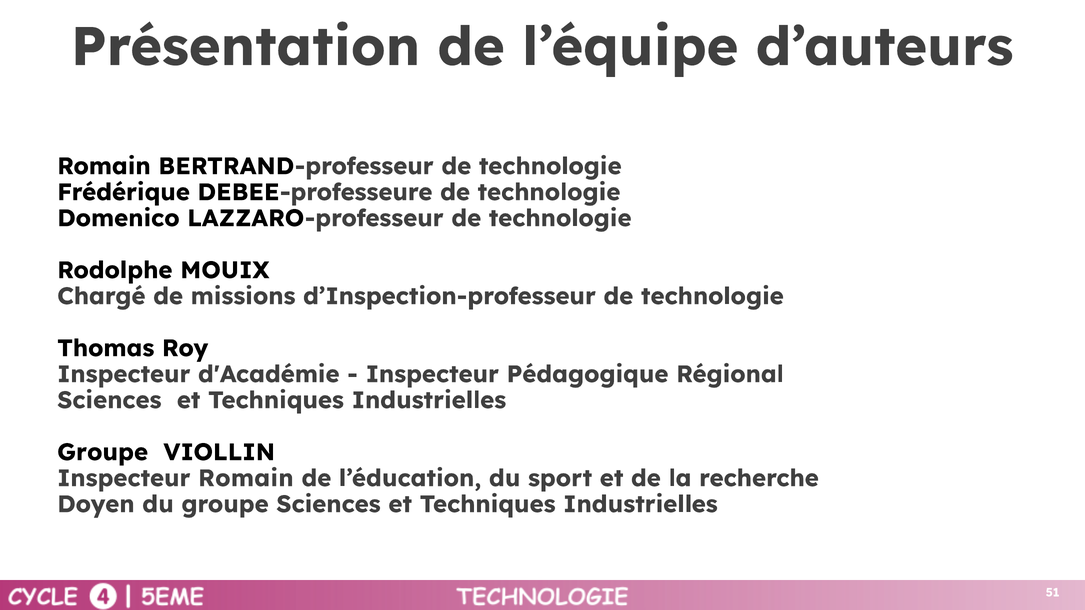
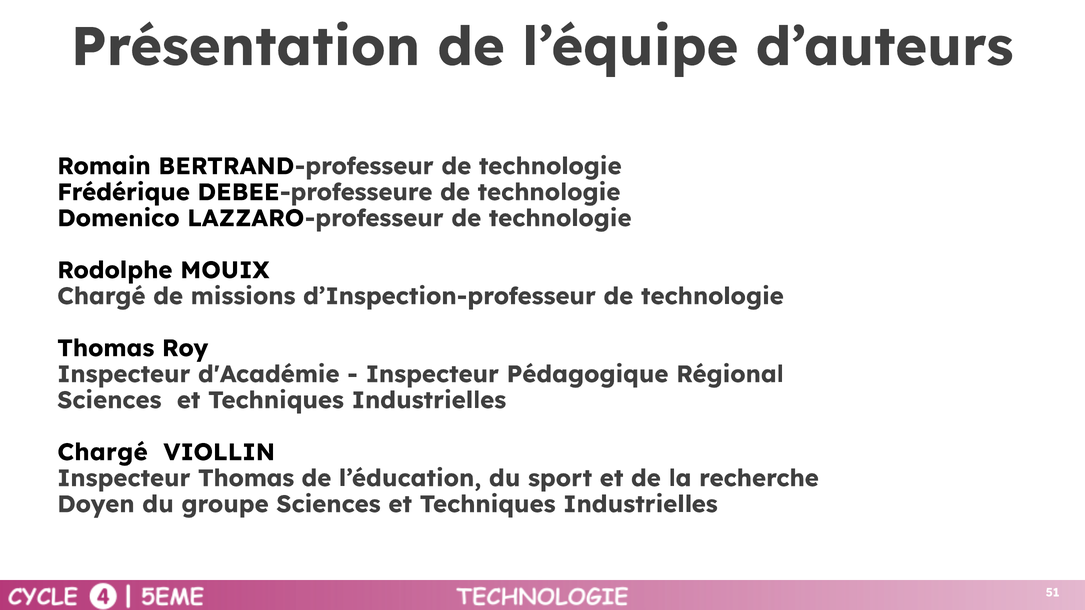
Groupe: Groupe -> Chargé (103, 453)
Inspecteur Romain: Romain -> Thomas (246, 479)
